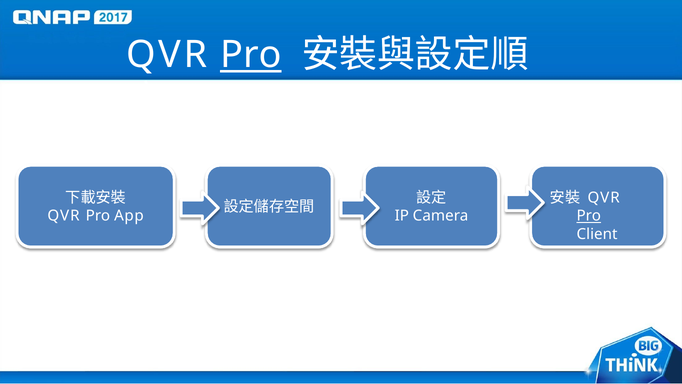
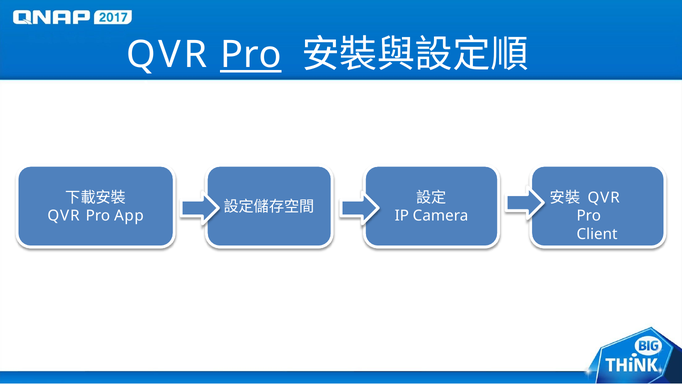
Pro underline: present -> none (589, 216)
